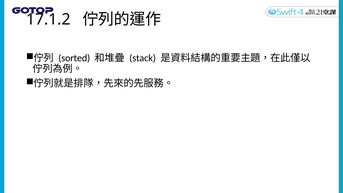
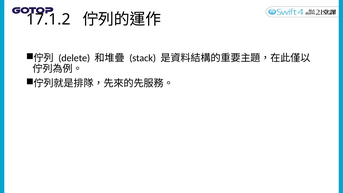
sorted: sorted -> delete (74, 58)
